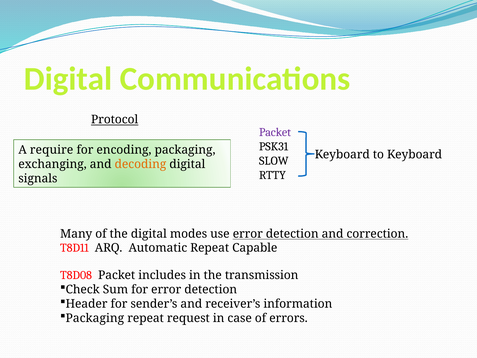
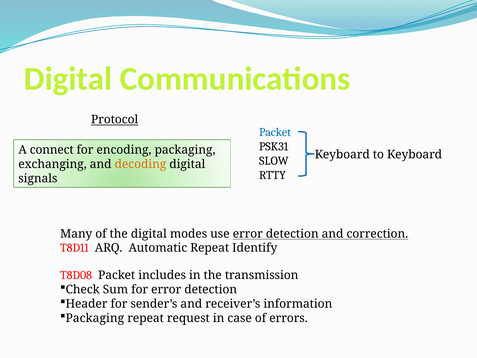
Packet colour: purple -> blue (275, 132)
require: require -> connect (52, 150)
Capable: Capable -> Identify (255, 248)
